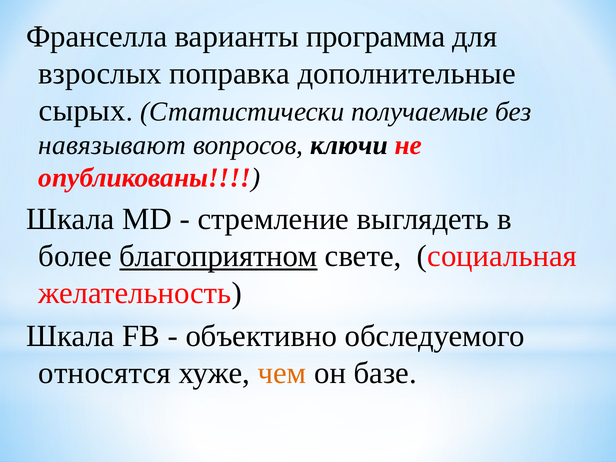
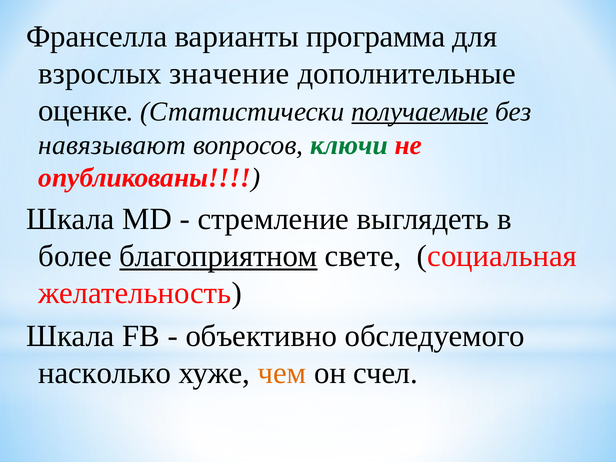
поправка: поправка -> значение (230, 73)
сырых: сырых -> оценке (83, 110)
получаемые underline: none -> present (420, 111)
ключи colour: black -> green (349, 145)
относятся: относятся -> насколько (105, 373)
базе: базе -> счел (385, 373)
